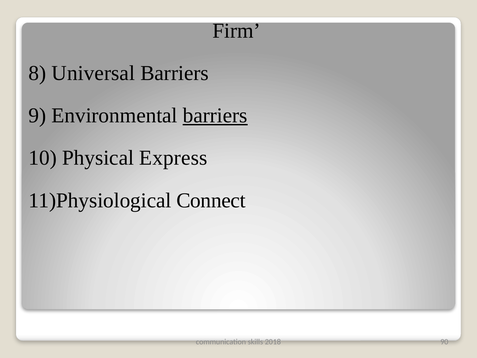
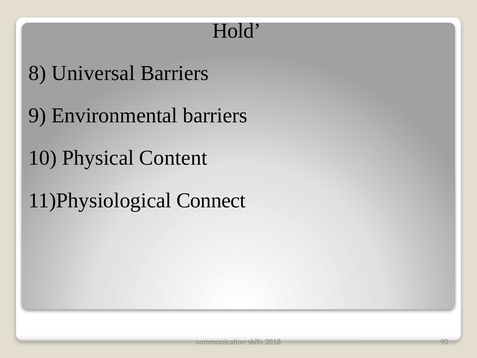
Firm: Firm -> Hold (237, 31)
barriers underline: present -> none (215, 115)
Express: Express -> Content (173, 158)
